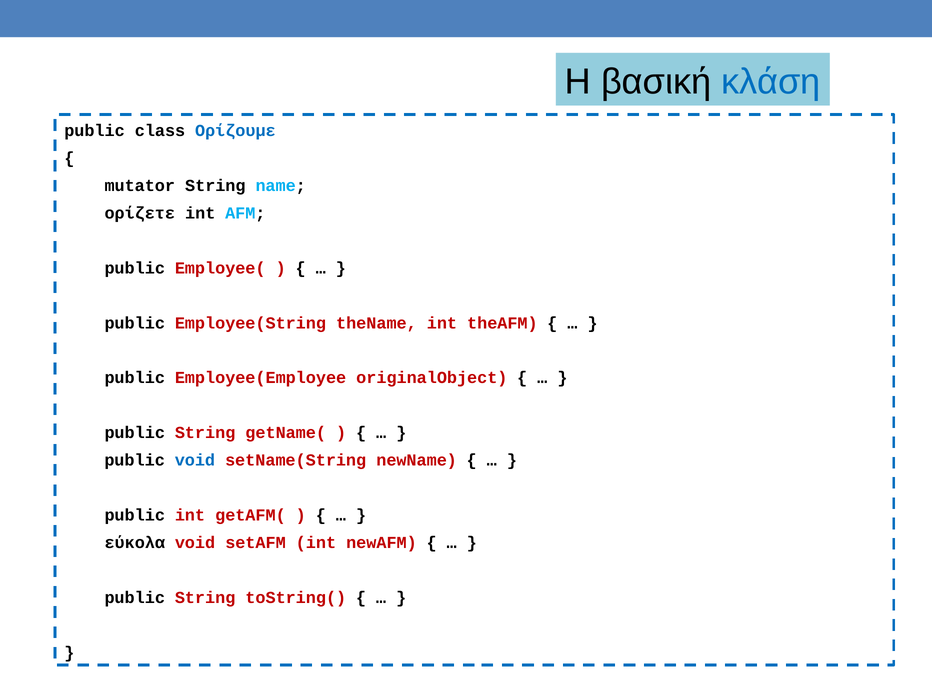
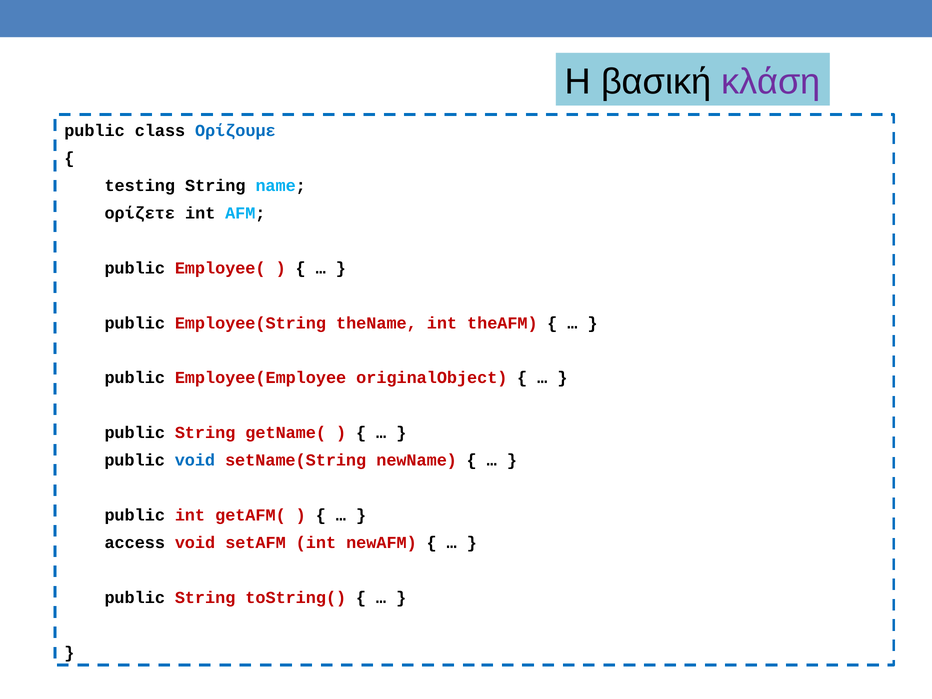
κλάση colour: blue -> purple (771, 82)
mutator: mutator -> testing (140, 186)
εύκολα: εύκολα -> access (135, 543)
